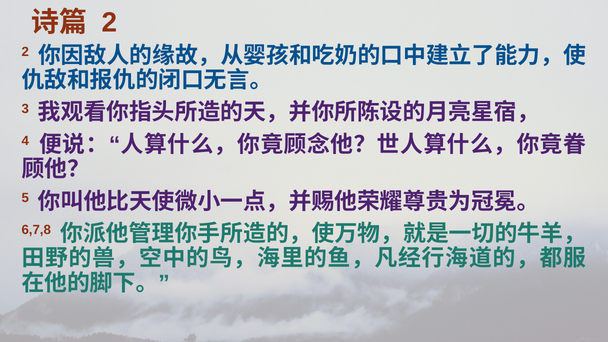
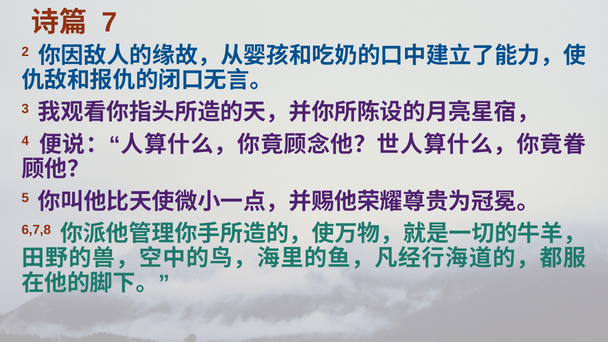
2: 2 -> 7 (109, 23)
